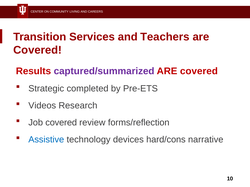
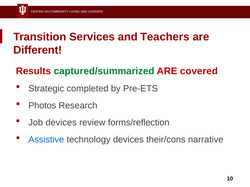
Covered: Covered -> Different (38, 50)
captured/summarized colour: purple -> green (104, 71)
Videos: Videos -> Photos (42, 106)
Job covered: covered -> devices (61, 123)
hard/cons: hard/cons -> their/cons (166, 140)
